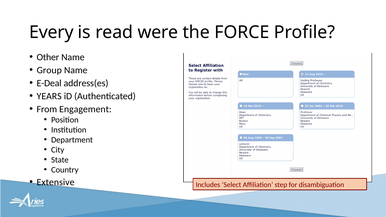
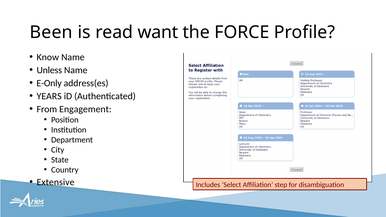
Every: Every -> Been (51, 32)
were: were -> want (158, 32)
Other: Other -> Know (48, 57)
Group: Group -> Unless (49, 70)
E-Deal: E-Deal -> E-Only (49, 83)
